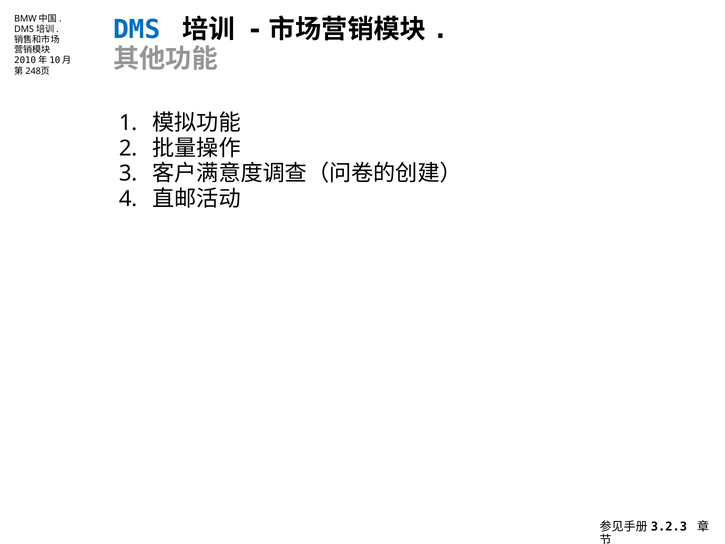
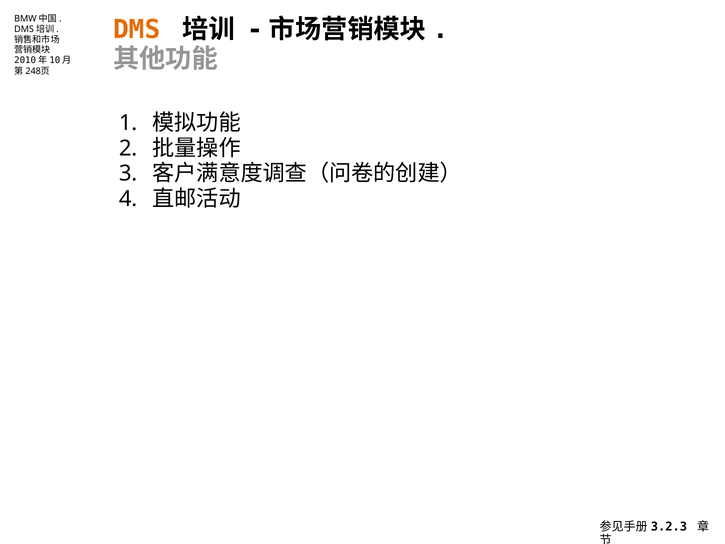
DMS colour: blue -> orange (137, 29)
